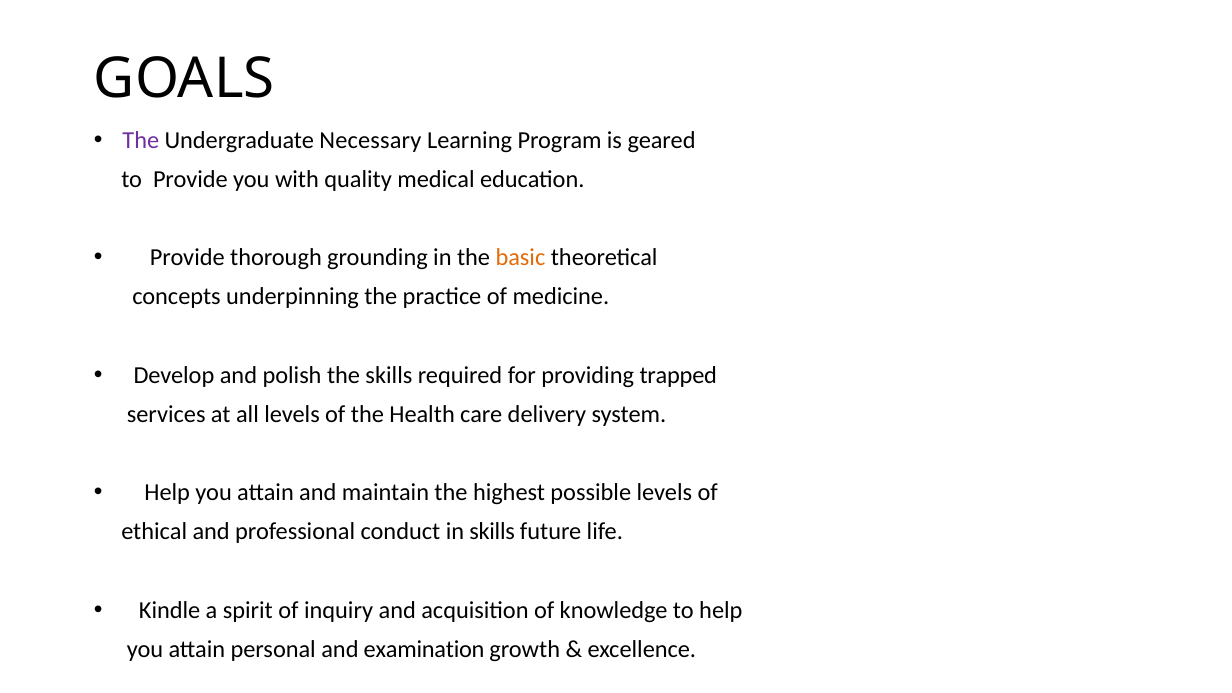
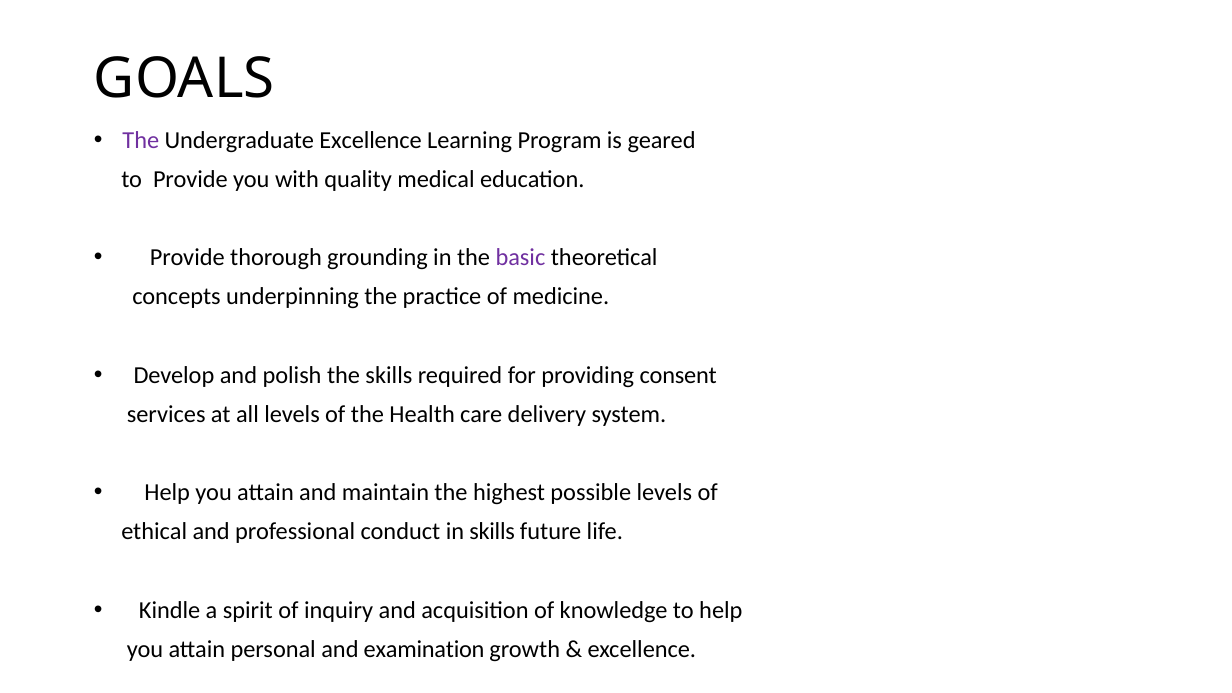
Undergraduate Necessary: Necessary -> Excellence (371, 140)
basic colour: orange -> purple (520, 258)
trapped: trapped -> consent (678, 375)
